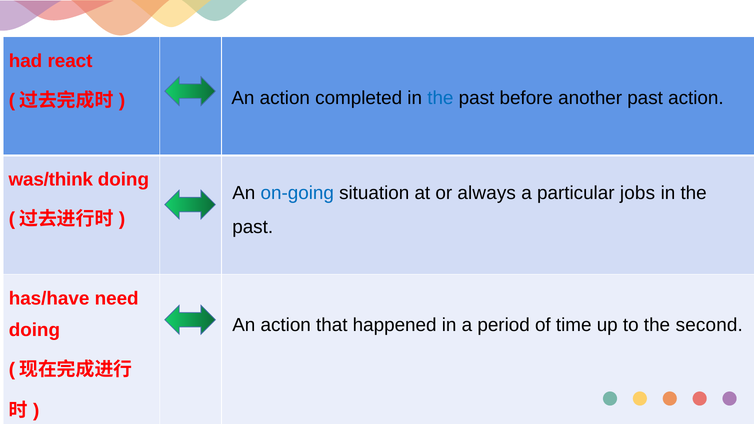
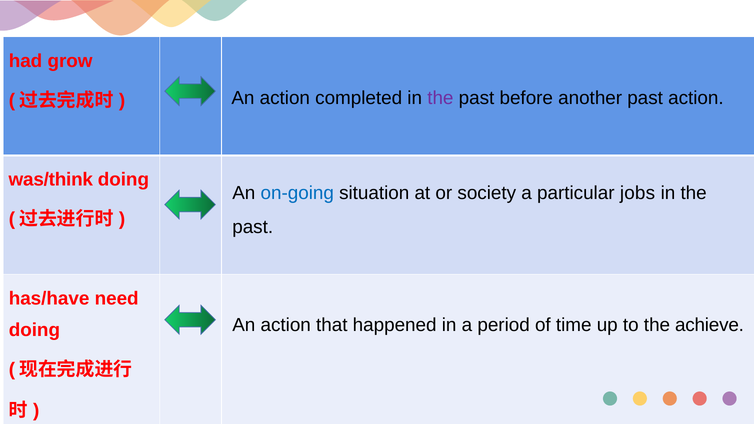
react: react -> grow (70, 61)
the colour: blue -> purple (440, 98)
always: always -> society (487, 193)
second: second -> achieve (709, 325)
